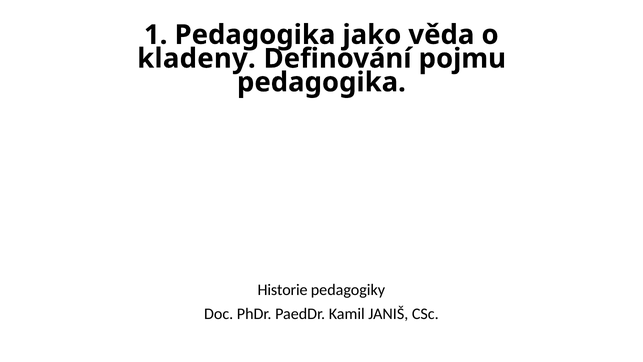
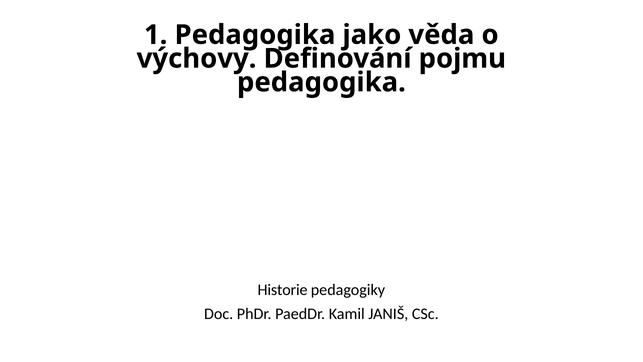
kladeny: kladeny -> výchovy (197, 59)
